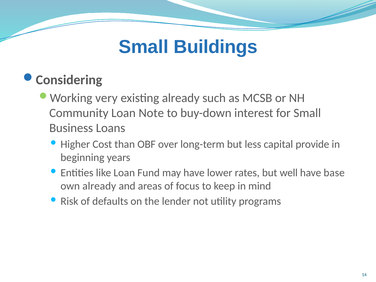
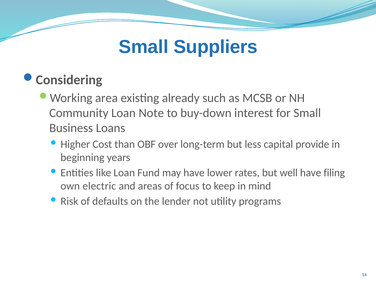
Buildings: Buildings -> Suppliers (216, 47)
very: very -> area (106, 98)
base: base -> filing (334, 173)
own already: already -> electric (99, 186)
